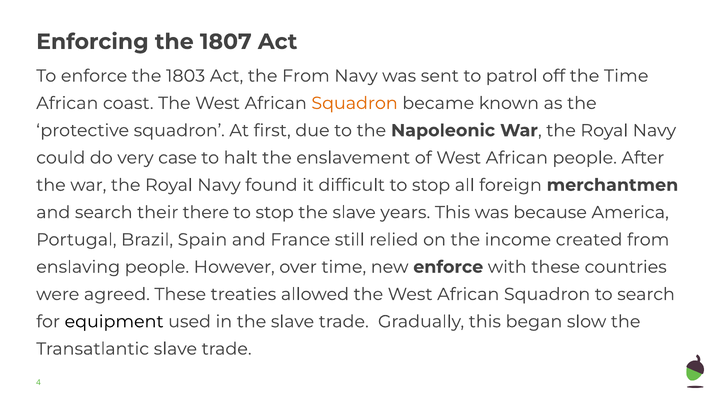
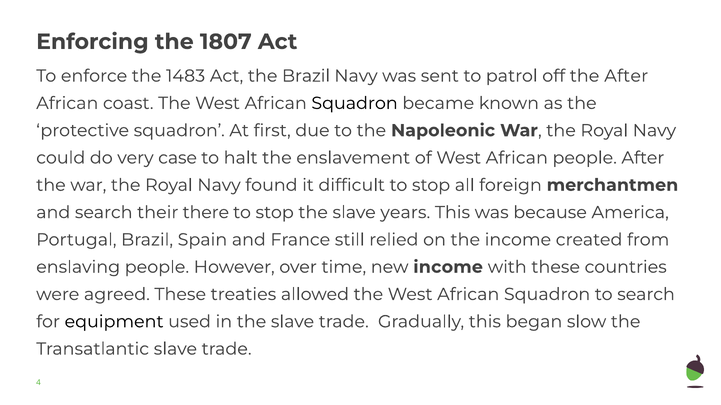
1803: 1803 -> 1483 (186, 76)
the From: From -> Brazil (306, 76)
the Time: Time -> After (626, 76)
Squadron colour: orange -> black (355, 103)
new enforce: enforce -> income (448, 267)
